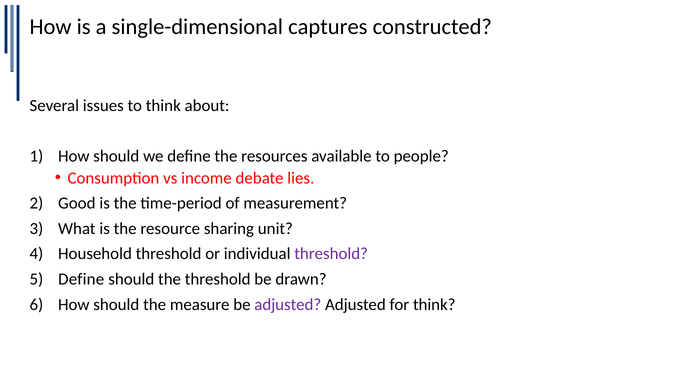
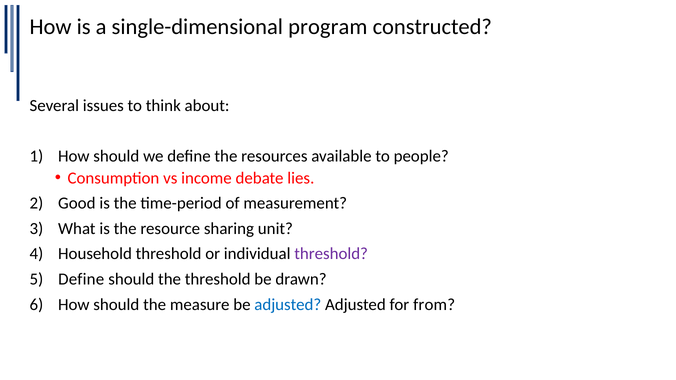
captures: captures -> program (328, 27)
adjusted colour: purple -> blue (288, 305)
for think: think -> from (434, 305)
